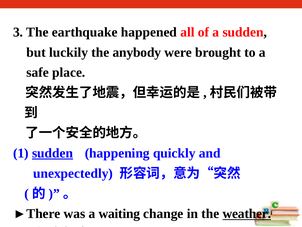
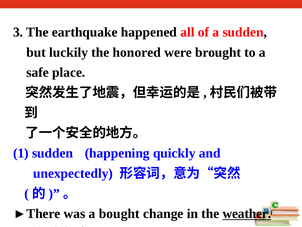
anybody: anybody -> honored (137, 52)
sudden underline: present -> none (53, 153)
waiting: waiting -> bought (119, 213)
